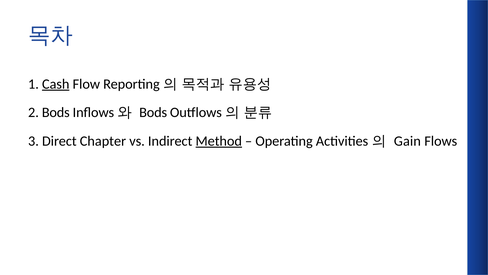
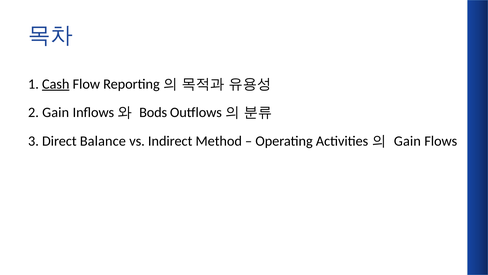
2 Bods: Bods -> Gain (56, 112)
Chapter: Chapter -> Balance (103, 141)
Method underline: present -> none (219, 141)
